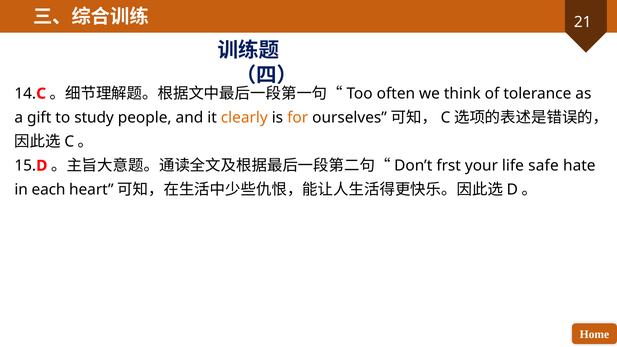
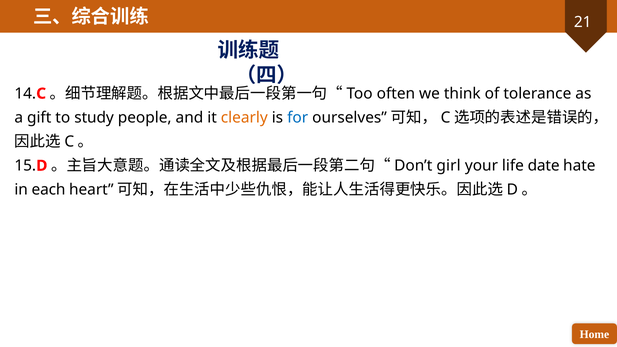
for colour: orange -> blue (298, 118)
frst: frst -> girl (449, 166)
safe: safe -> date (544, 166)
